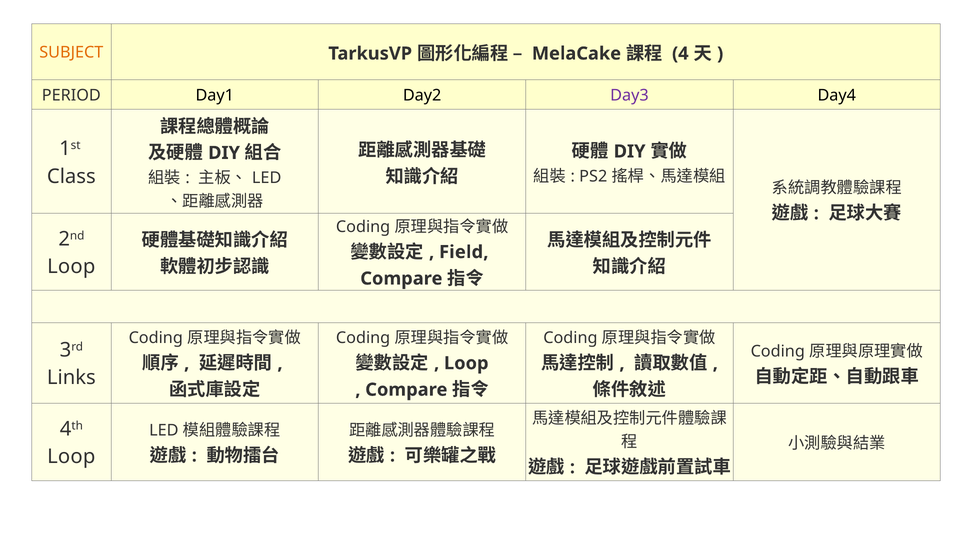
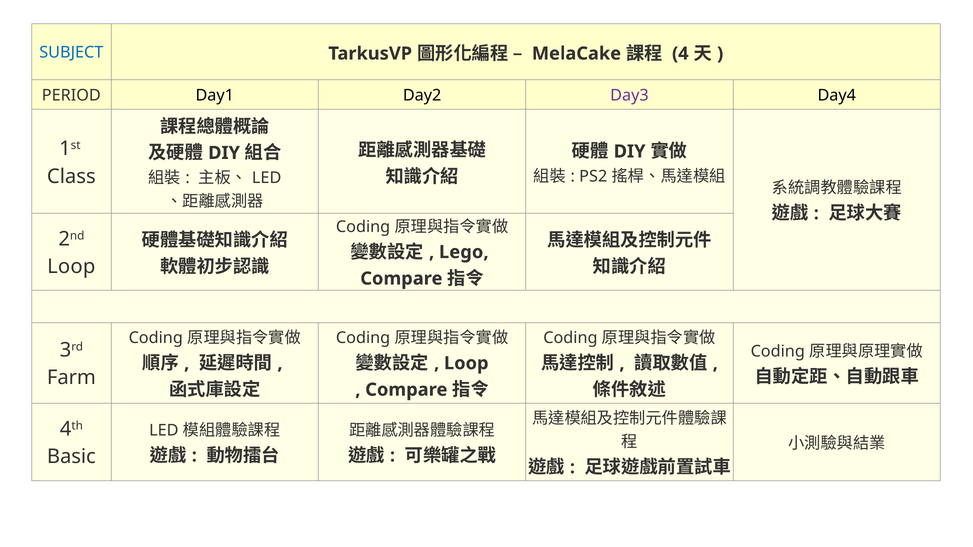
SUBJECT colour: orange -> blue (71, 53)
Field: Field -> Lego (464, 252)
Links: Links -> Farm (71, 378)
Loop: Loop -> Basic (71, 457)
